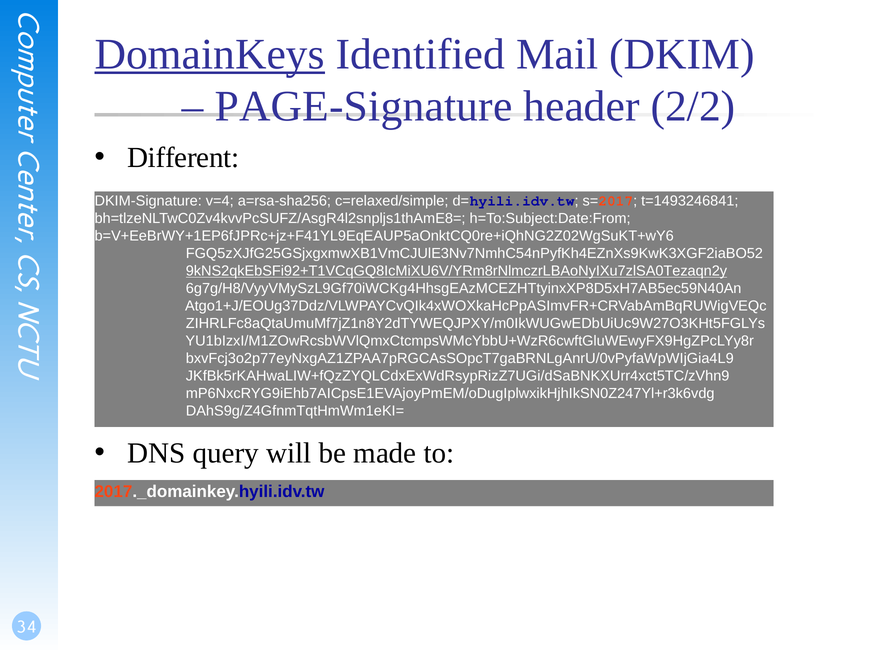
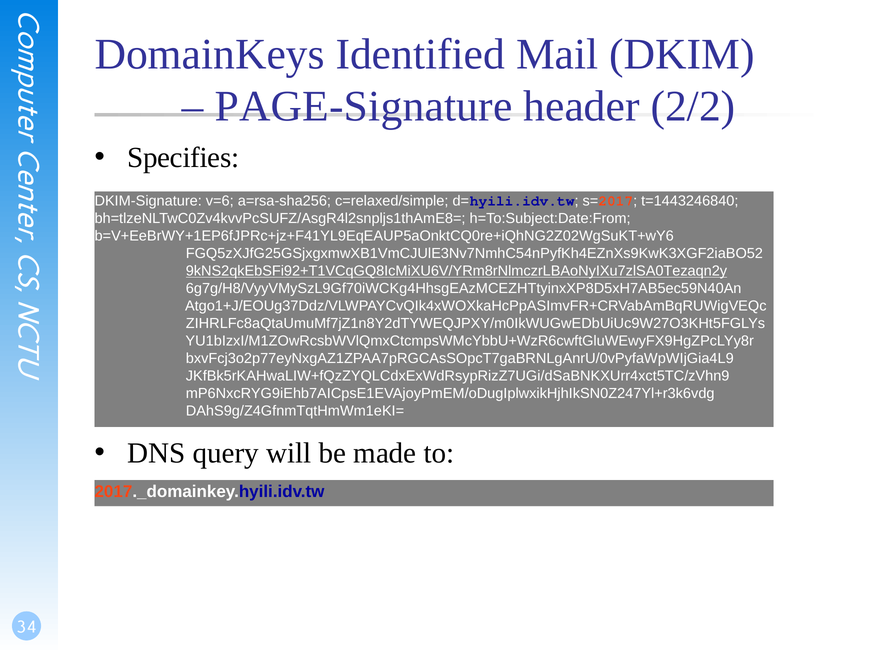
DomainKeys underline: present -> none (210, 54)
Different: Different -> Specifies (183, 158)
v=4: v=4 -> v=6 (220, 201)
t=1493246841: t=1493246841 -> t=1443246840 (690, 201)
